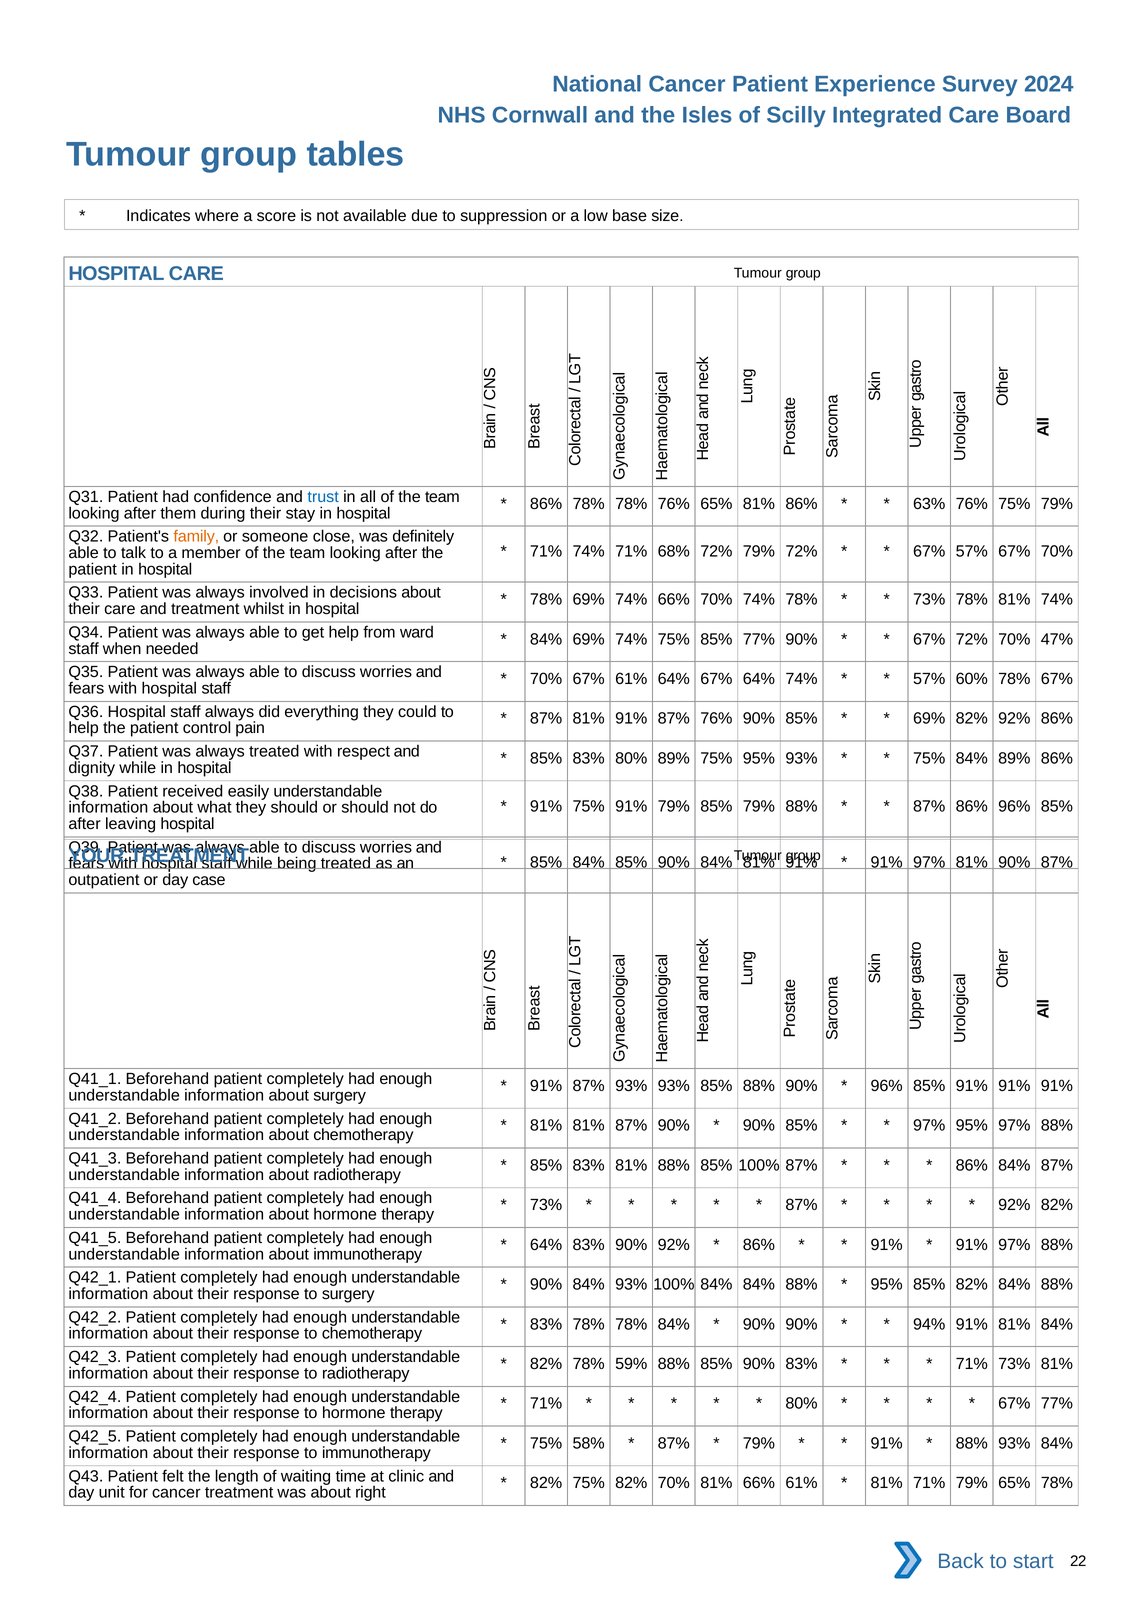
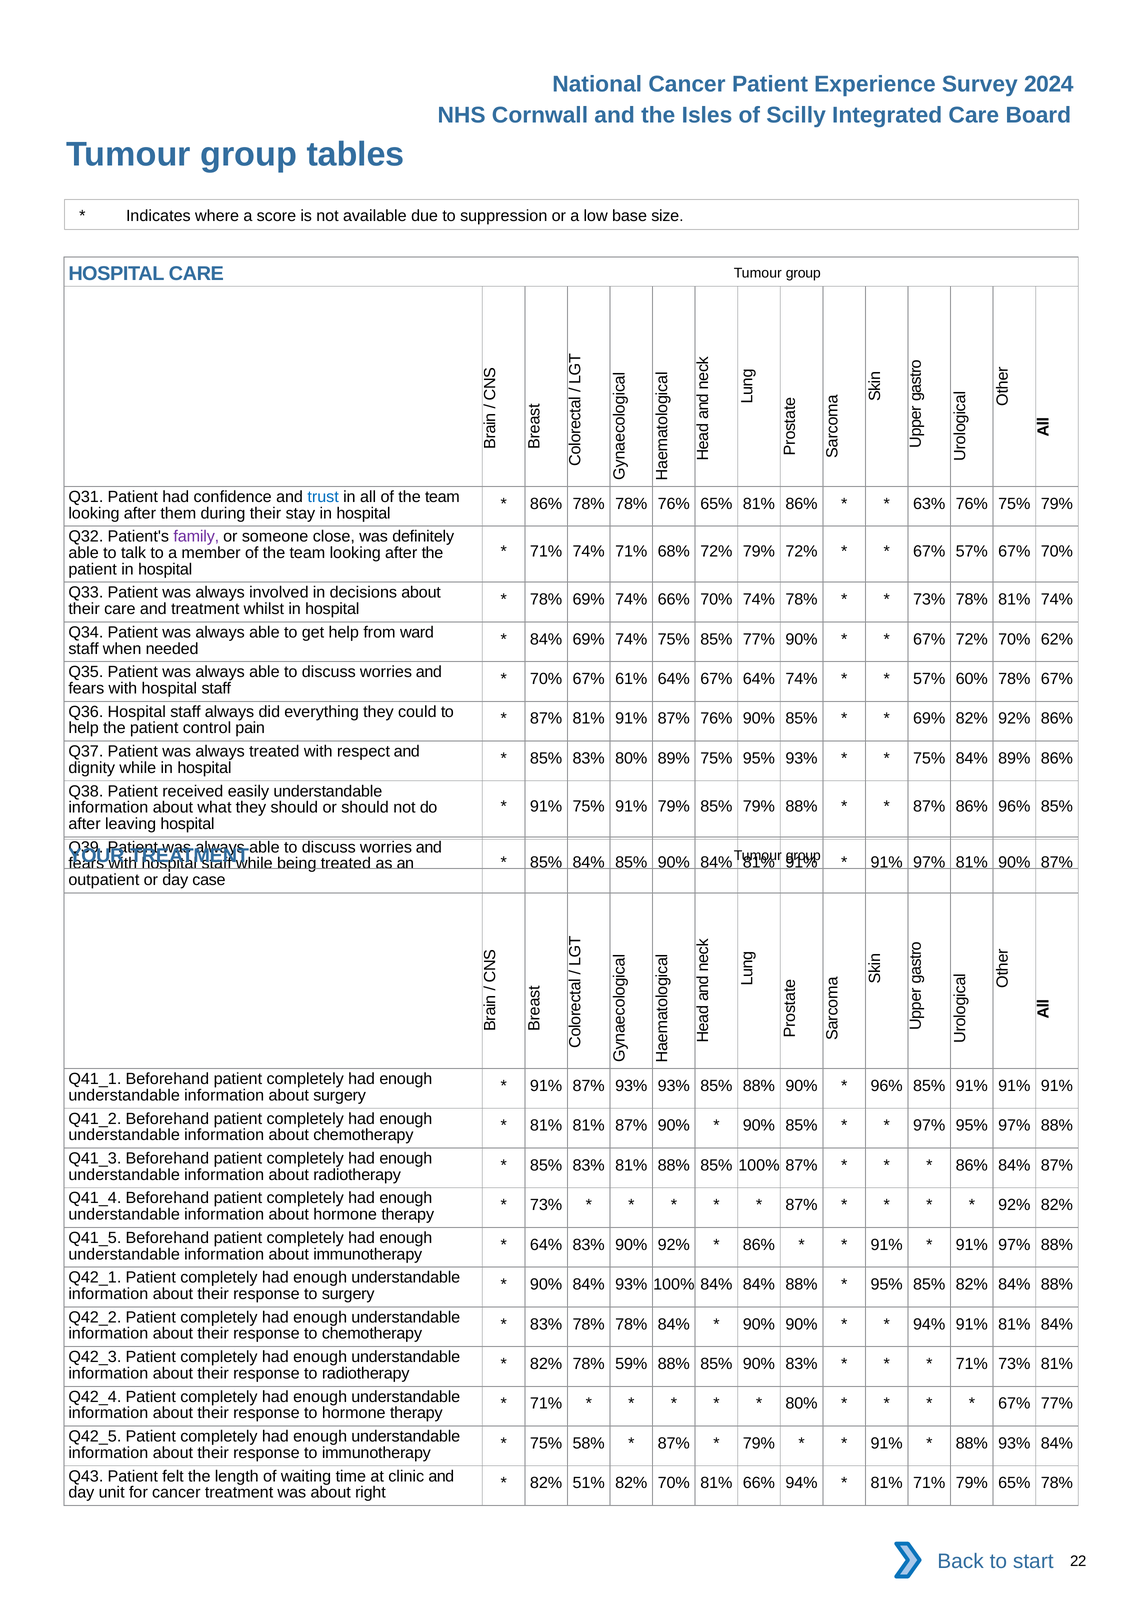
family colour: orange -> purple (196, 536)
47%: 47% -> 62% (1057, 639)
82% 75%: 75% -> 51% (589, 1483)
66% 61%: 61% -> 94% (802, 1483)
